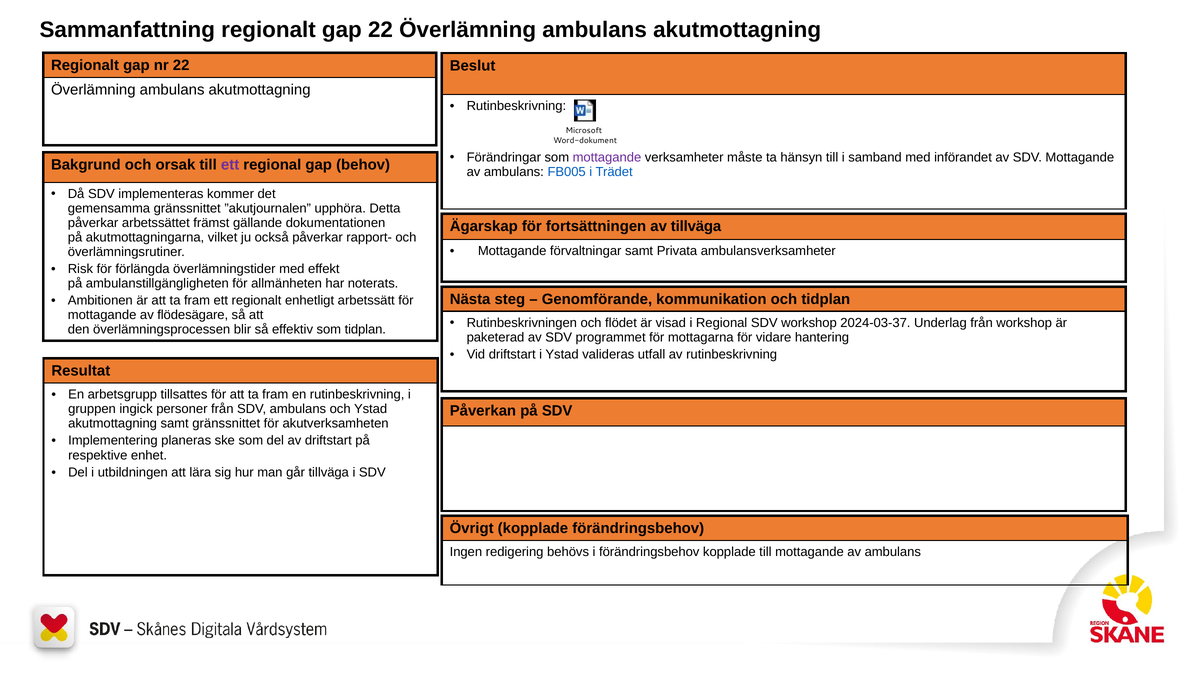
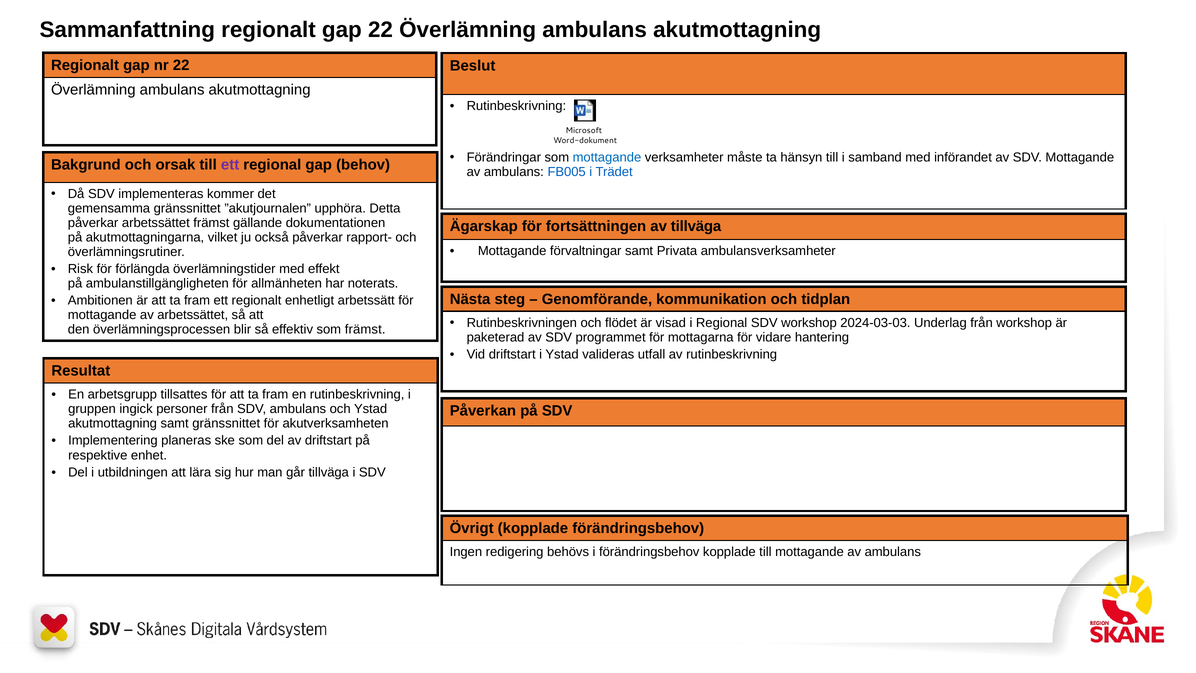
mottagande colour: purple -> blue (607, 157)
av flödesägare: flödesägare -> arbetssättet (193, 315)
2024-03-37: 2024-03-37 -> 2024-03-03 (875, 323)
som tidplan: tidplan -> främst (365, 330)
